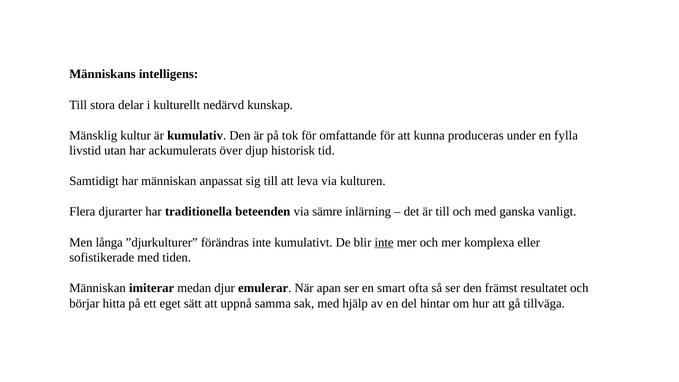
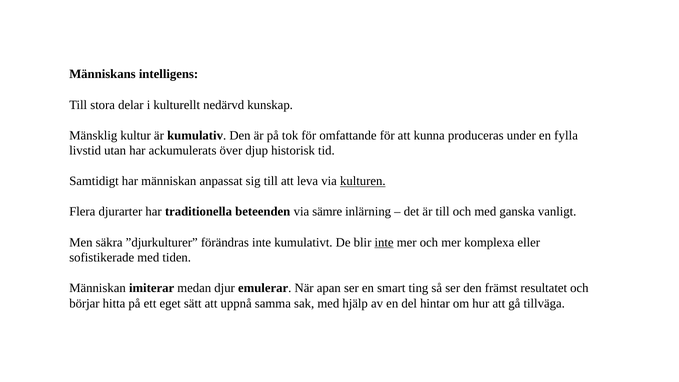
kulturen underline: none -> present (363, 181)
långa: långa -> säkra (109, 242)
ofta: ofta -> ting (418, 288)
